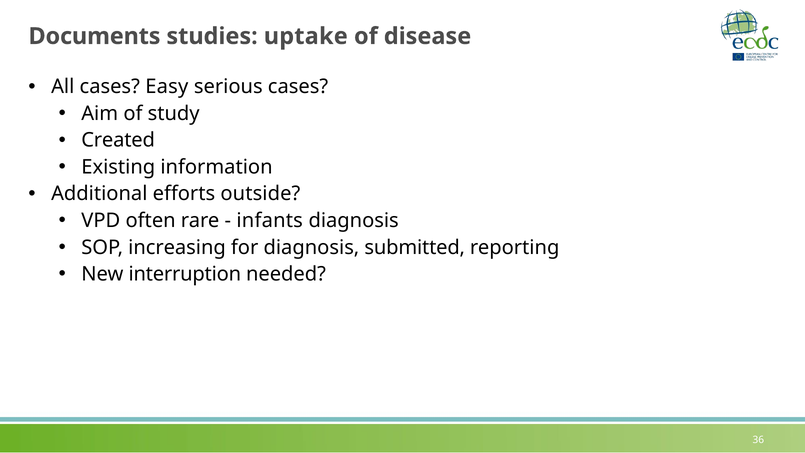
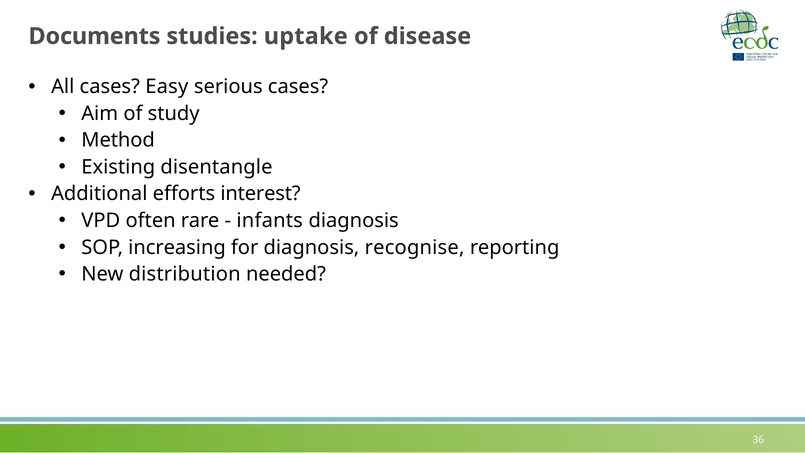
Created: Created -> Method (118, 140)
information: information -> disentangle (216, 167)
outside: outside -> interest (261, 194)
submitted: submitted -> recognise (415, 247)
interruption: interruption -> distribution (185, 274)
